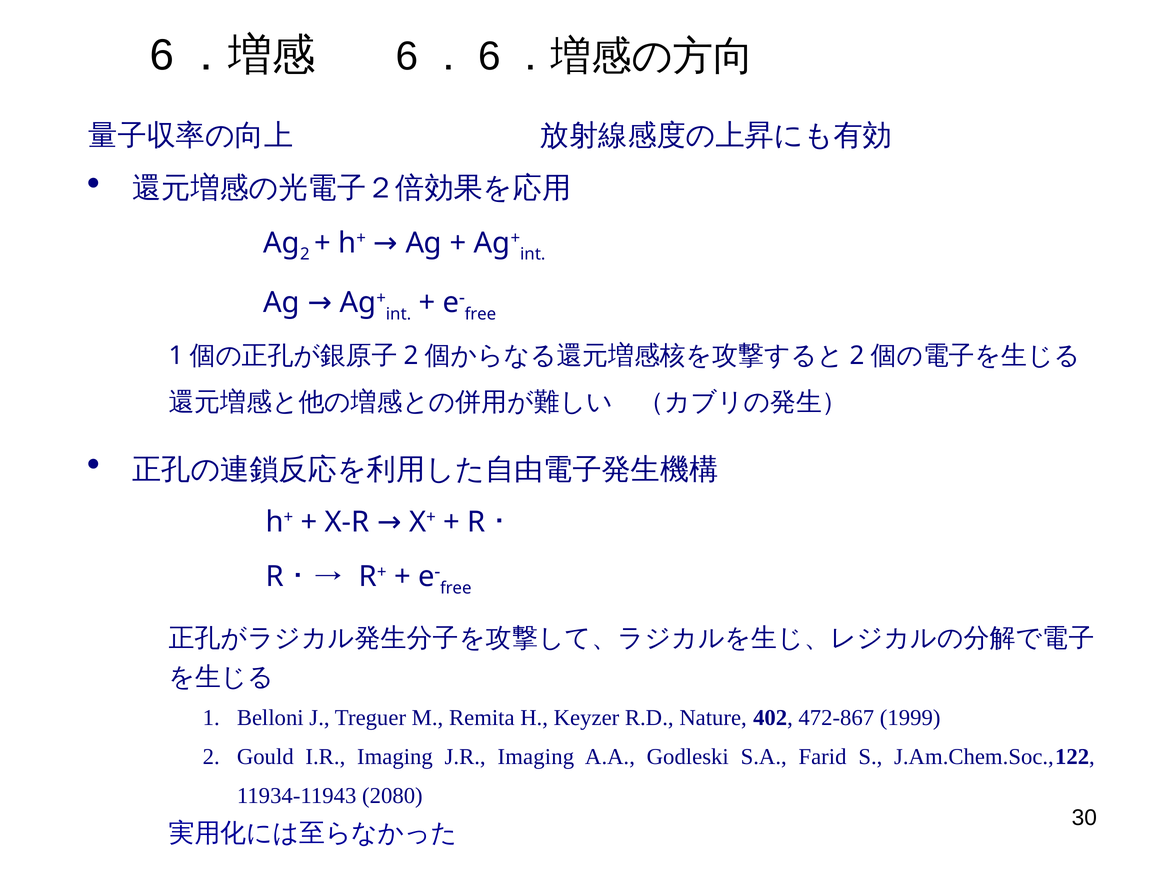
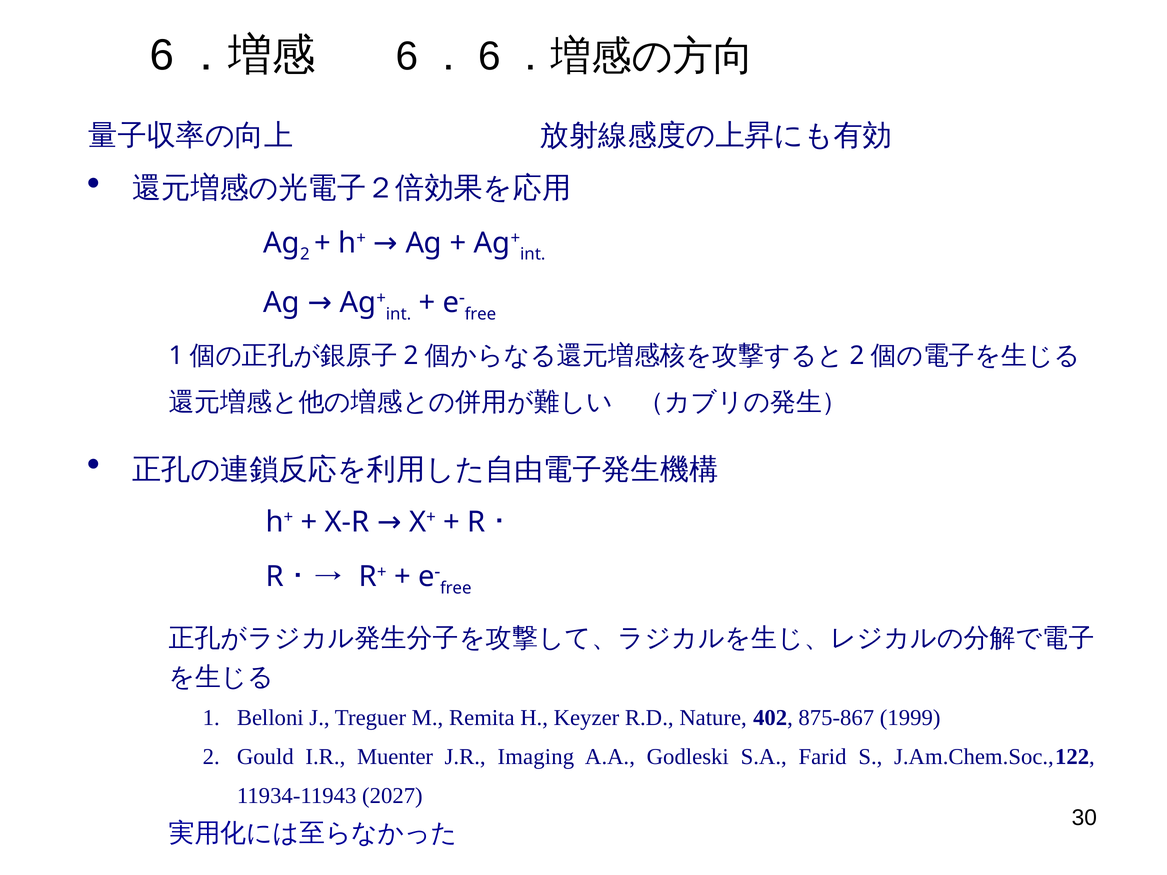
472-867: 472-867 -> 875-867 (836, 718)
I.R Imaging: Imaging -> Muenter (395, 757)
2080: 2080 -> 2027 (392, 796)
